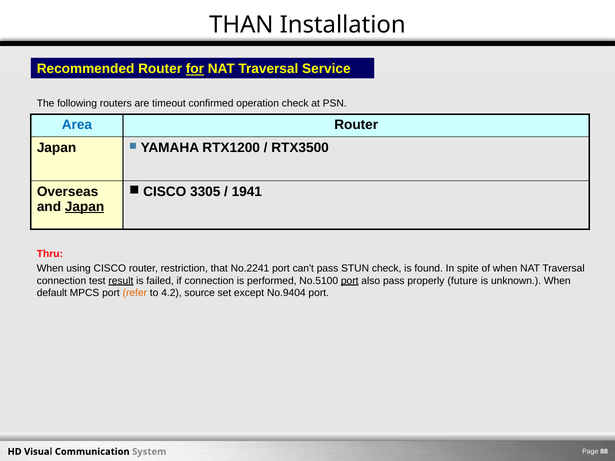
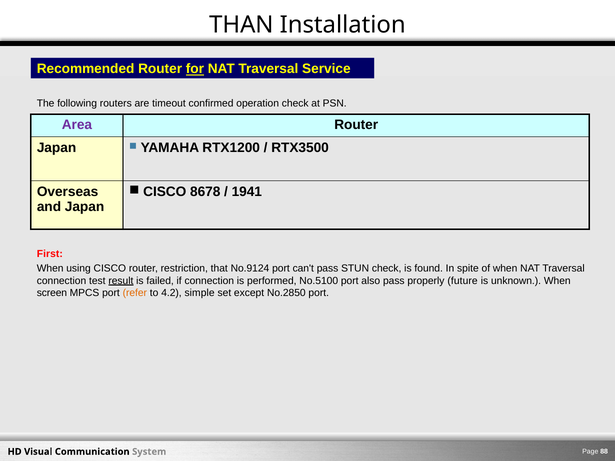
Area colour: blue -> purple (77, 125)
3305: 3305 -> 8678 (205, 192)
Japan underline: present -> none (85, 207)
Thru: Thru -> First (50, 254)
No.2241: No.2241 -> No.9124 (250, 268)
port underline: present -> none (350, 281)
default: default -> screen (52, 293)
source: source -> simple (200, 293)
No.9404: No.9404 -> No.2850 (286, 293)
